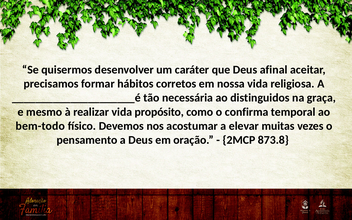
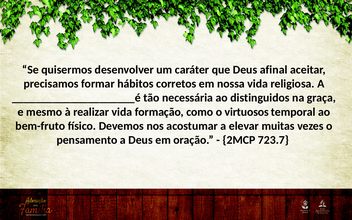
propósito: propósito -> formação (159, 112)
confirma: confirma -> virtuosos (247, 112)
bem-todo: bem-todo -> bem-fruto (40, 126)
873.8: 873.8 -> 723.7 (273, 140)
